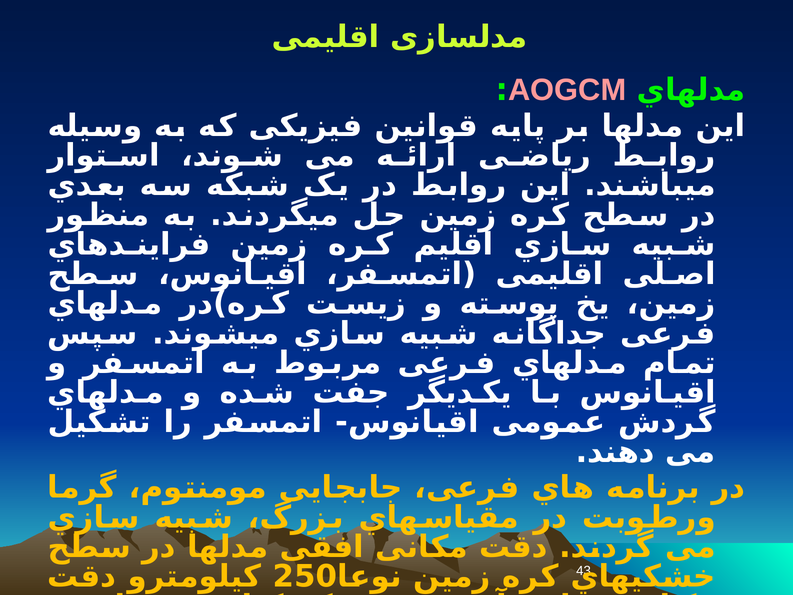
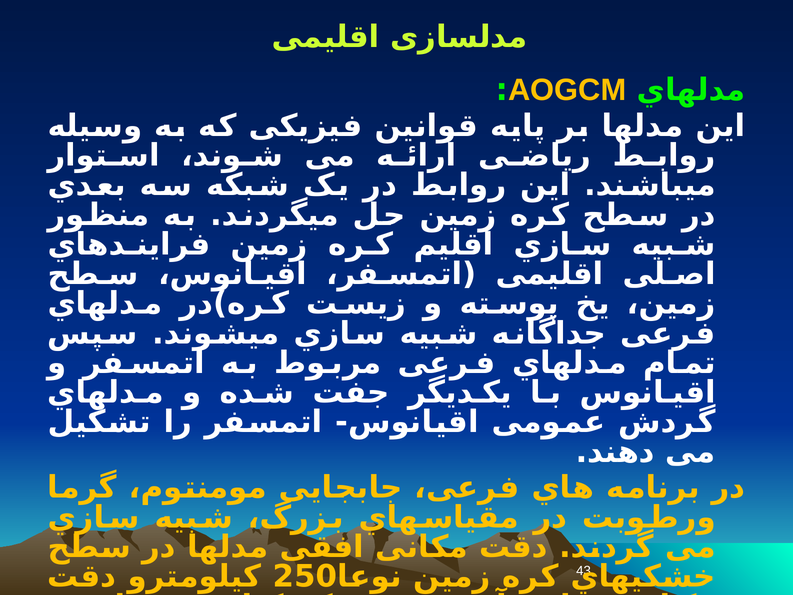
AOGCM colour: pink -> yellow (567, 90)
